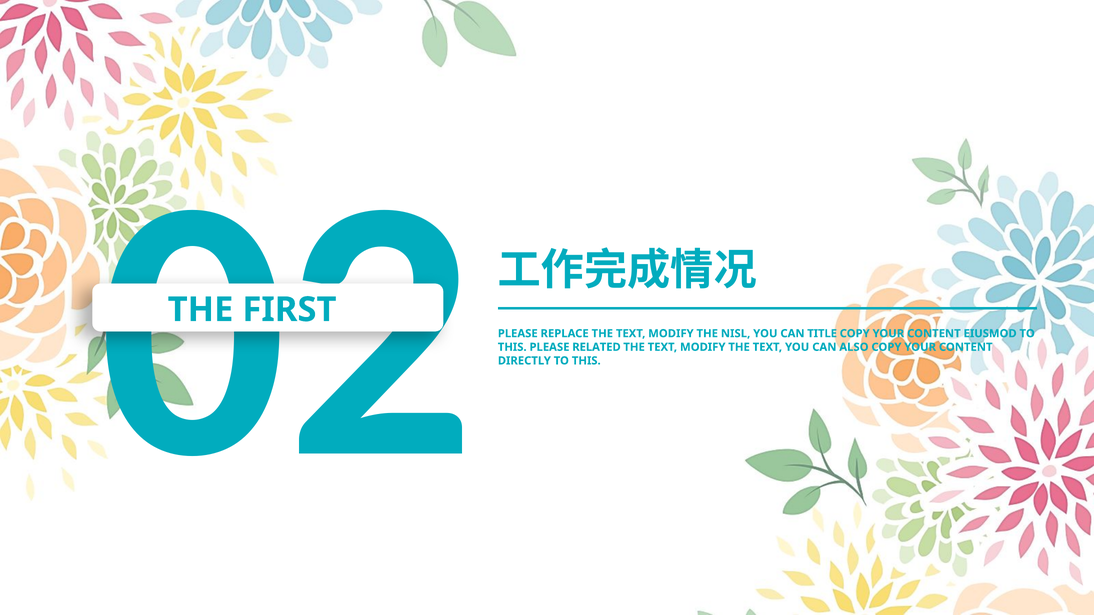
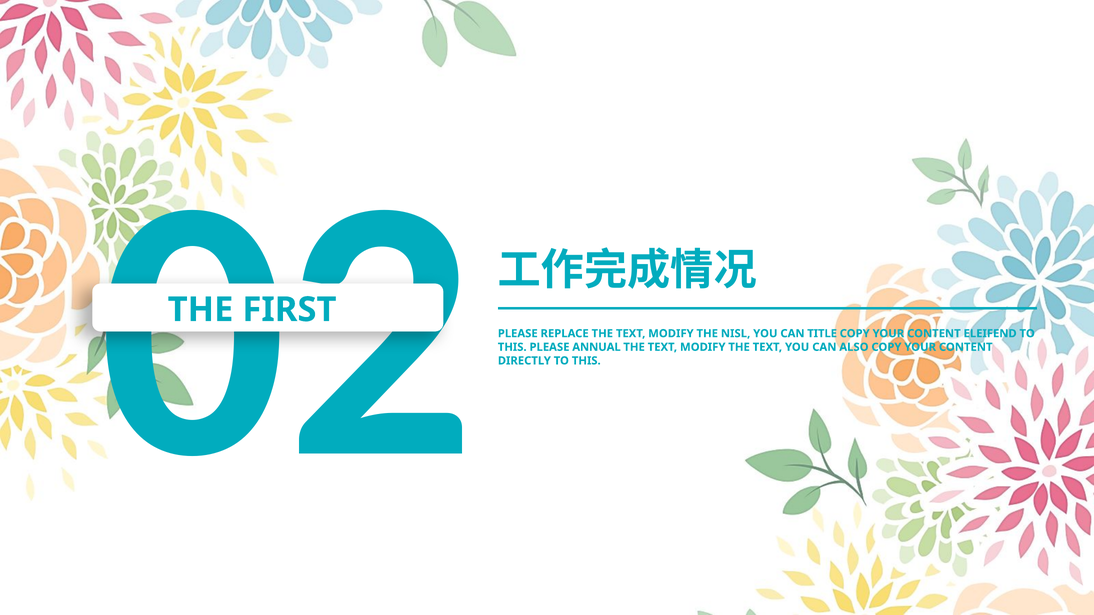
EIUSMOD: EIUSMOD -> ELEIFEND (990, 334)
RELATED: RELATED -> ANNUAL (596, 347)
